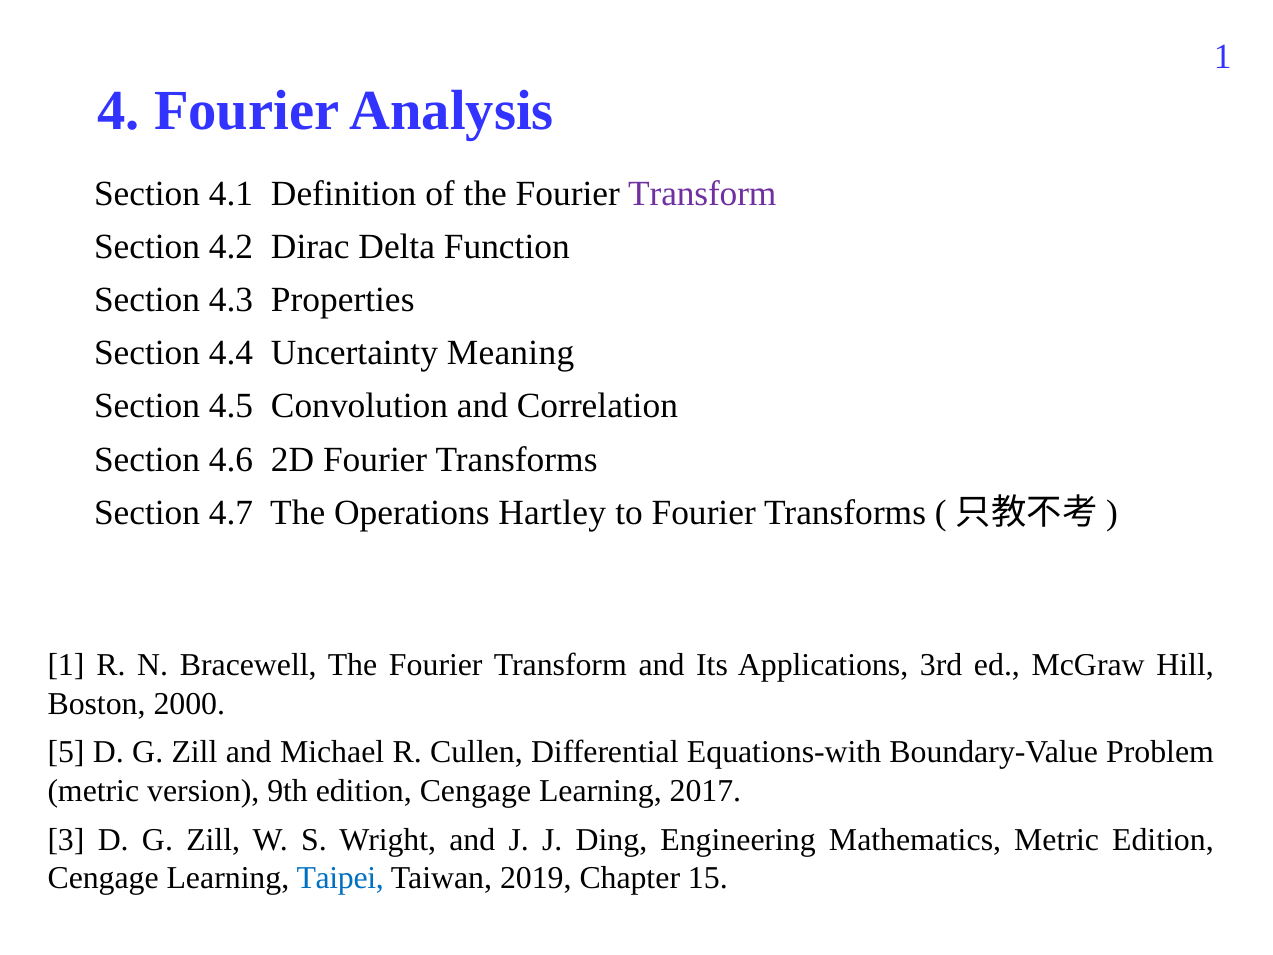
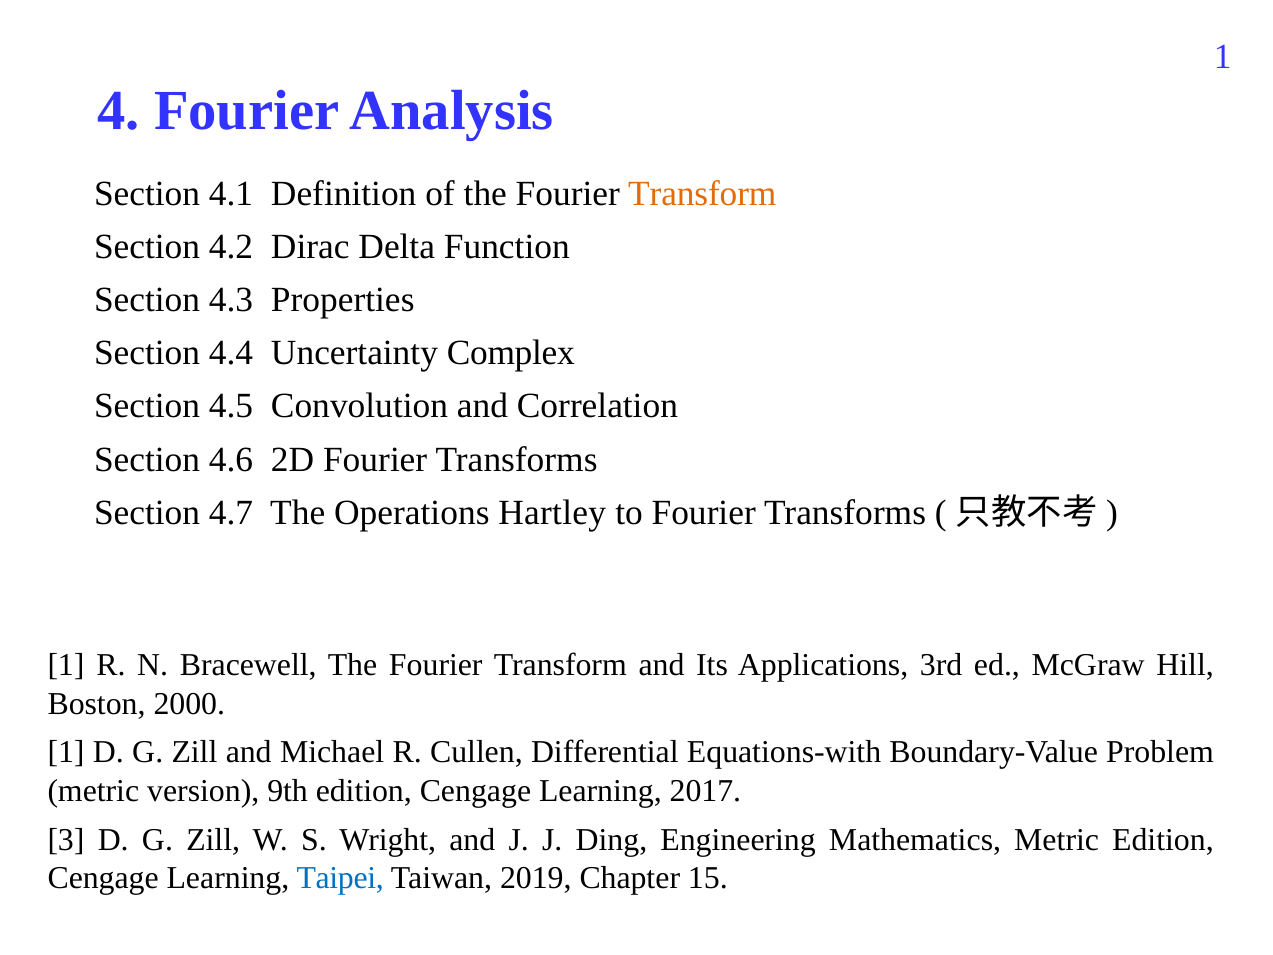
Transform colour: purple -> orange (702, 194)
Meaning: Meaning -> Complex (511, 353)
5: 5 -> 1 (66, 752)
